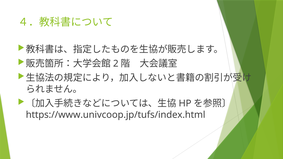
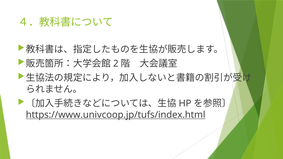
https://www.univcoop.jp/tufs/index.html underline: none -> present (116, 115)
